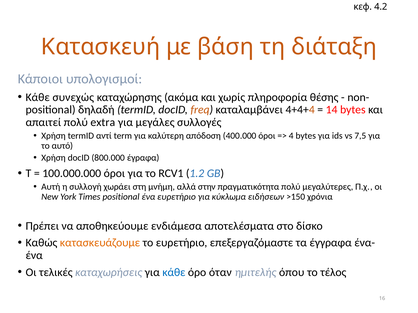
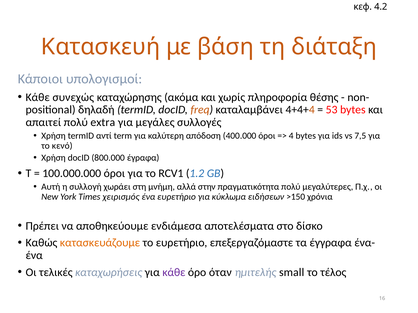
14: 14 -> 53 (332, 110)
αυτό: αυτό -> κενό (62, 146)
Times positional: positional -> χειρισμός (121, 197)
κάθε colour: blue -> purple (174, 273)
όπου: όπου -> small (292, 273)
